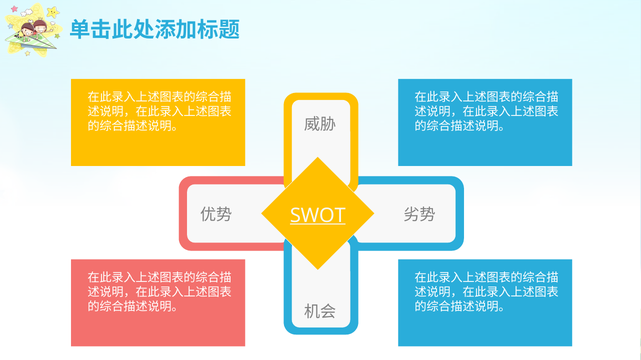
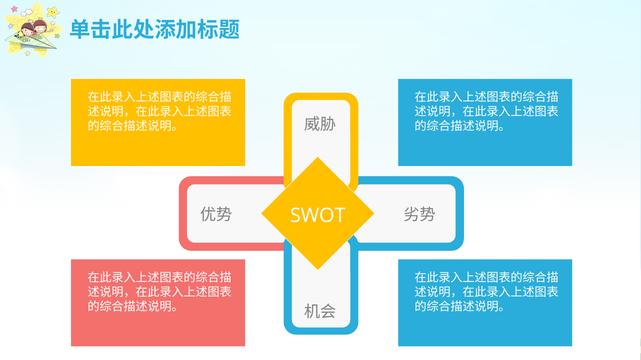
SWOT underline: present -> none (318, 216)
